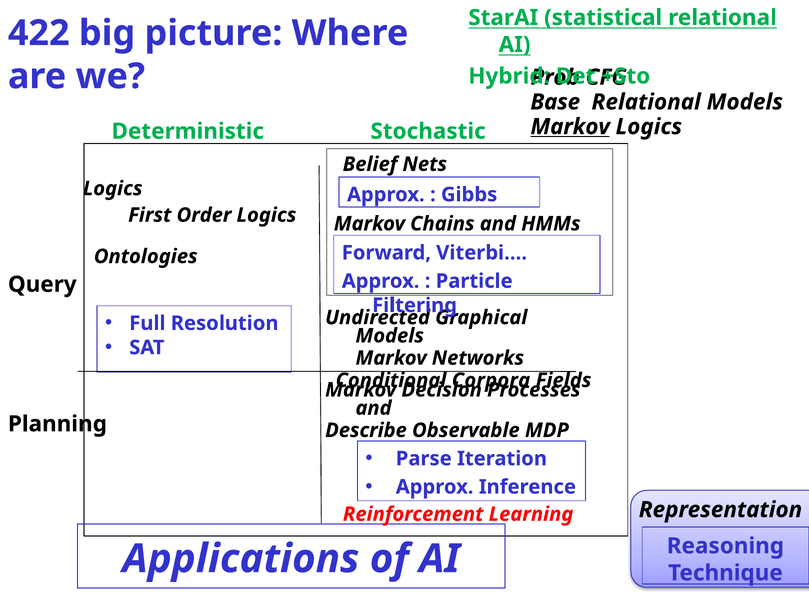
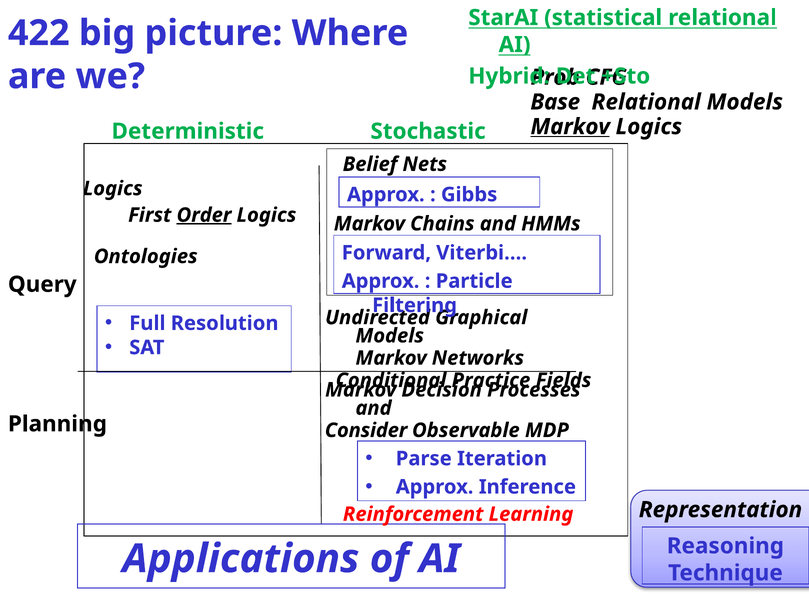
Order underline: none -> present (204, 215)
Corpora: Corpora -> Practice (491, 380)
Describe: Describe -> Consider (366, 430)
